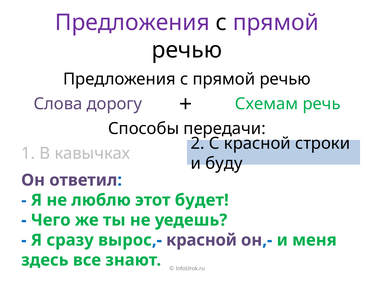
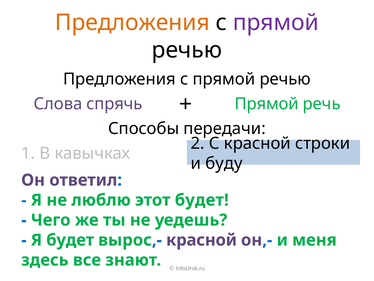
Предложения colour: purple -> orange (132, 22)
дорогу: дорогу -> спрячь (114, 104)
Схемам: Схемам -> Прямой (267, 104)
Я сразу: сразу -> будет (70, 240)
